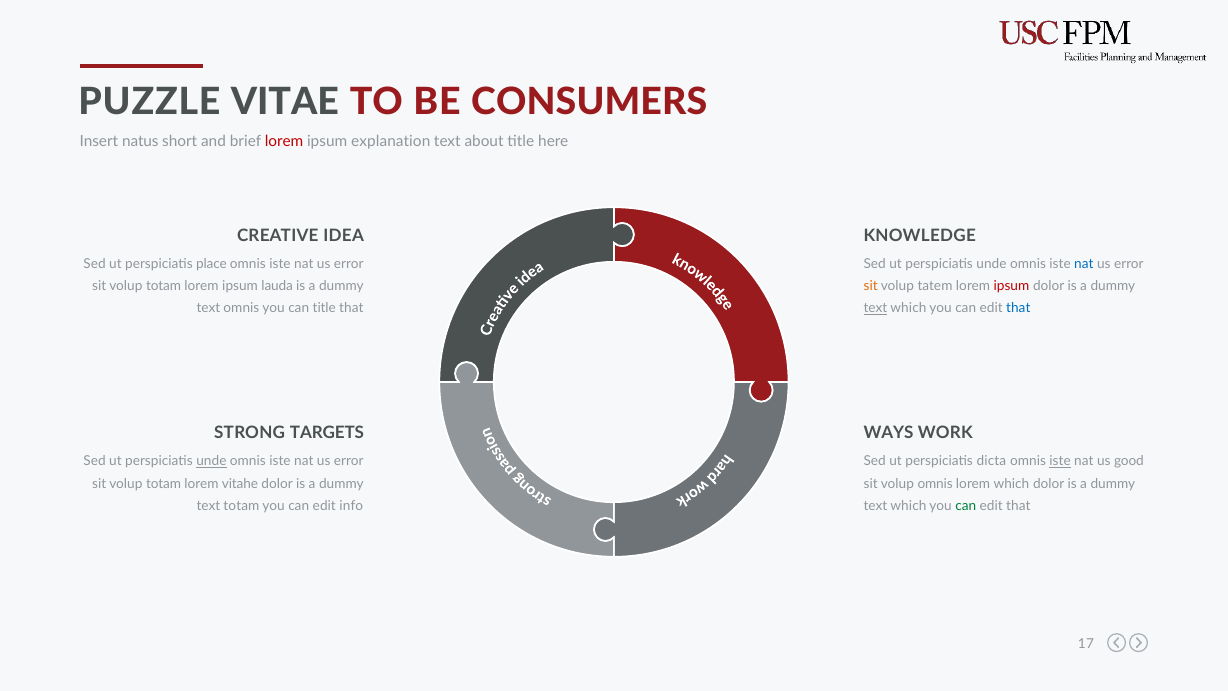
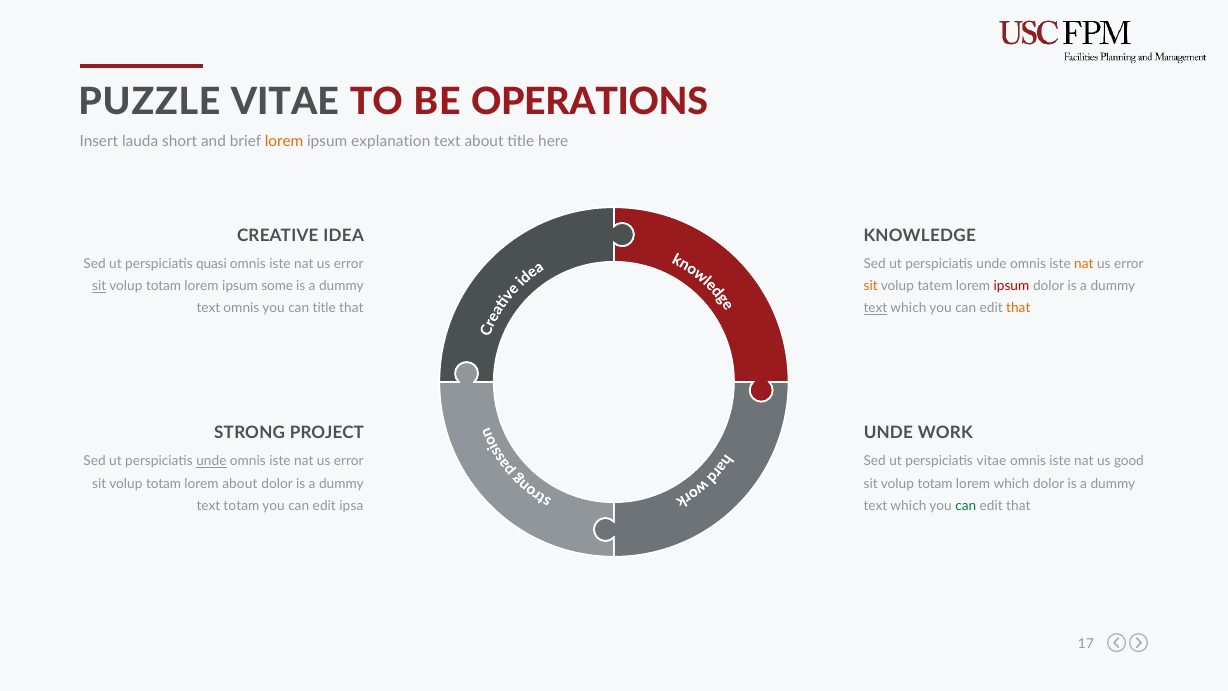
CONSUMERS: CONSUMERS -> OPERATIONS (589, 102)
natus: natus -> lauda (140, 141)
lorem colour: red -> orange (284, 141)
place: place -> quasi (211, 264)
nat colour: blue -> orange (1084, 264)
sit underline: none -> present (99, 286)
lauda: lauda -> some (277, 286)
that colour: blue -> orange (1018, 308)
TARGETS: TARGETS -> PROJECT (327, 433)
WAYS: WAYS -> UNDE (888, 433)
perspiciatis dicta: dicta -> vitae (991, 461)
iste underline: present -> none (1060, 461)
lorem vitahe: vitahe -> about (240, 483)
omnis: omnis -> totam (935, 483)
info: info -> ipsa (351, 506)
